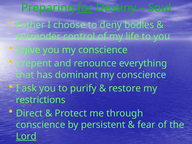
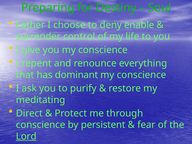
for underline: present -> none (85, 8)
bodies: bodies -> enable (139, 25)
restrictions: restrictions -> meditating (41, 100)
